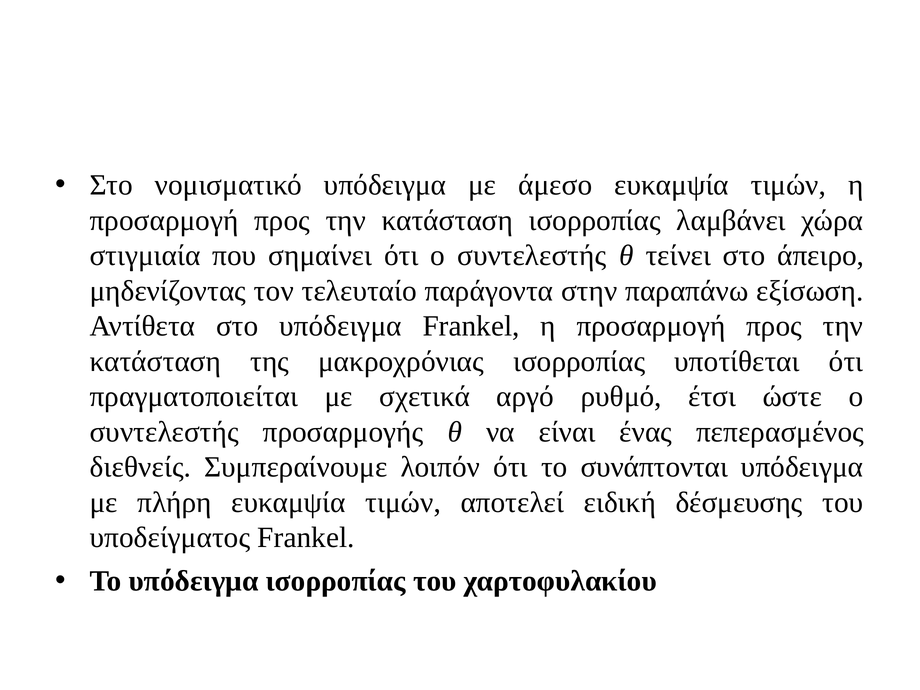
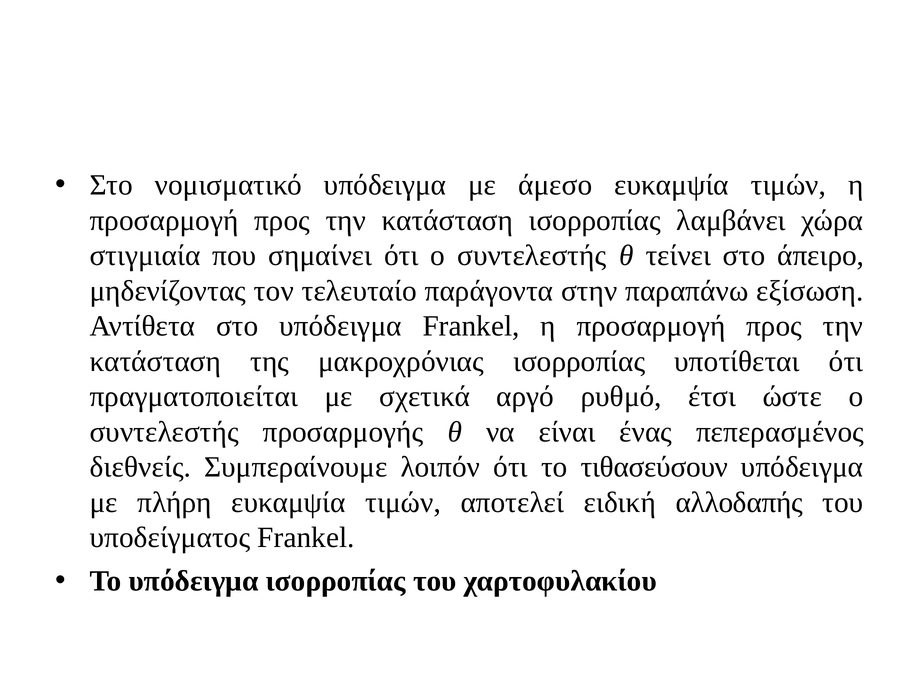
συνάπτονται: συνάπτονται -> τιθασεύσουν (654, 467)
δέσμευσης: δέσμευσης -> αλλοδαπής (739, 502)
